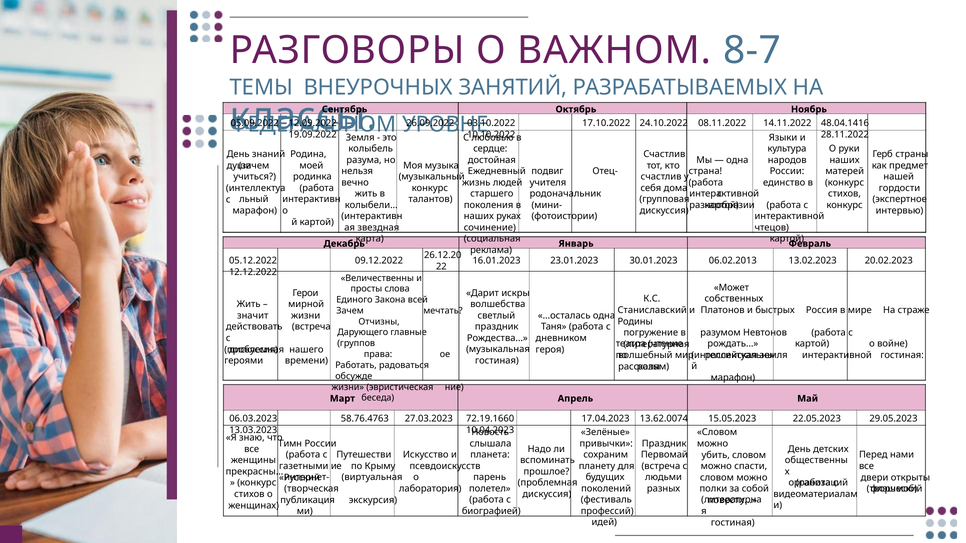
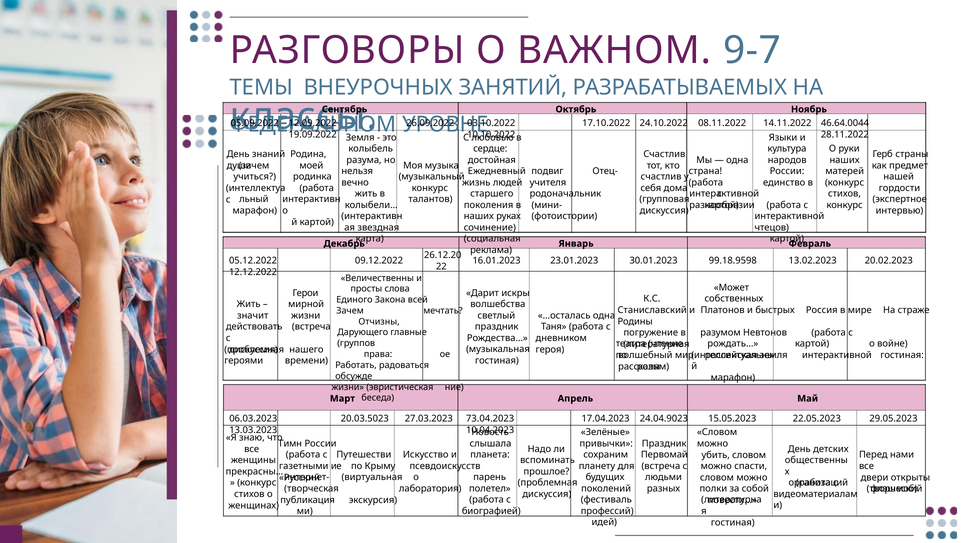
8-7: 8-7 -> 9-7 (752, 51)
48.04.1416: 48.04.1416 -> 46.64.0044 (845, 123)
06.02.2013: 06.02.2013 -> 99.18.9598 (733, 261)
58.76.4763: 58.76.4763 -> 20.03.5023 (365, 419)
72.19.1660: 72.19.1660 -> 73.04.2023 (490, 419)
13.62.0074: 13.62.0074 -> 24.04.9023 (664, 419)
